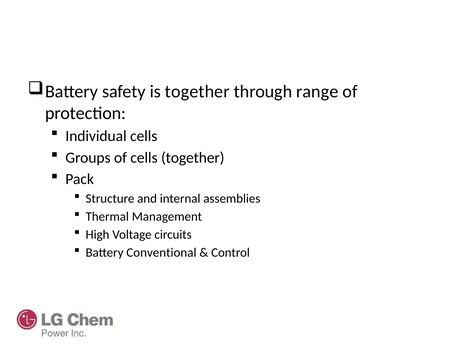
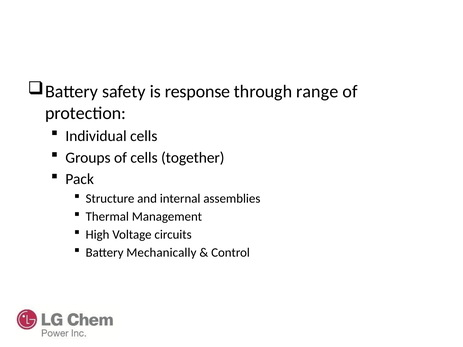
is together: together -> response (197, 92)
Conventional: Conventional -> Mechanically (161, 253)
